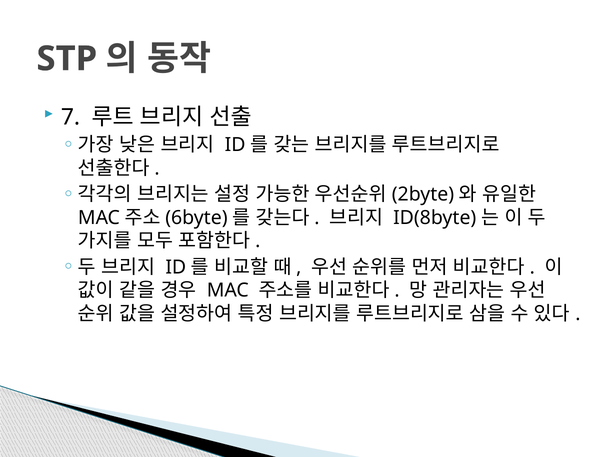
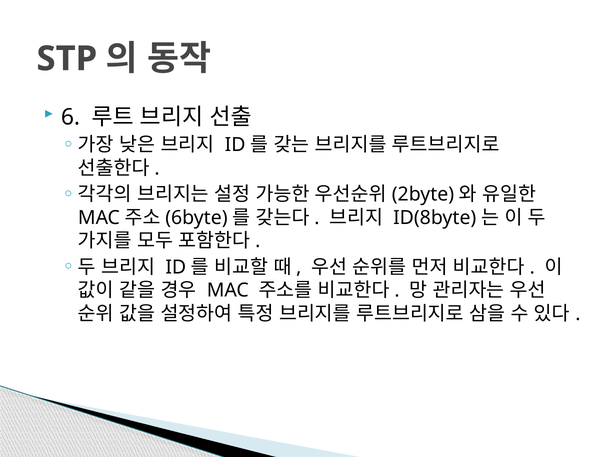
7: 7 -> 6 (70, 117)
